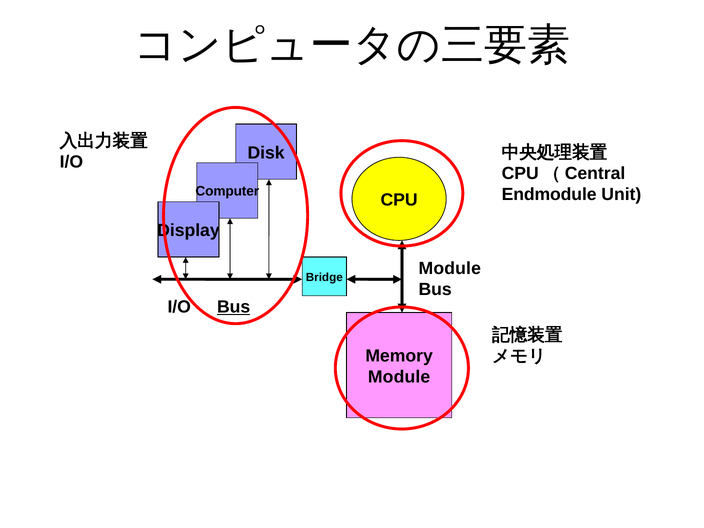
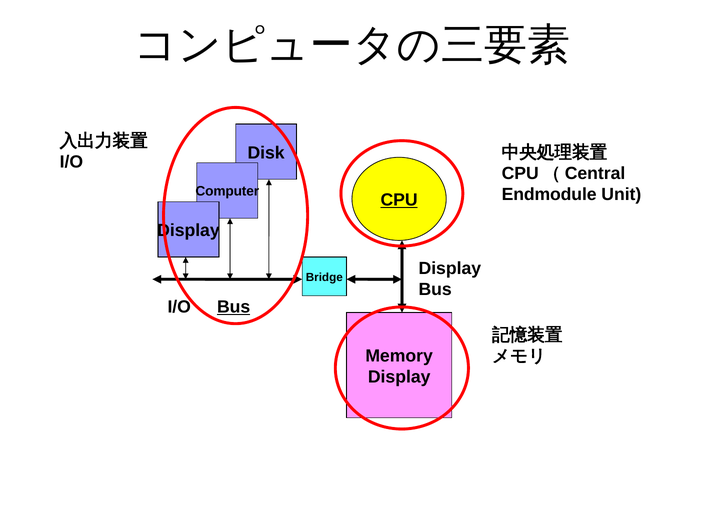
CPU underline: none -> present (399, 200)
Module: Module -> Display (450, 268)
Module: Module -> Display (399, 377)
